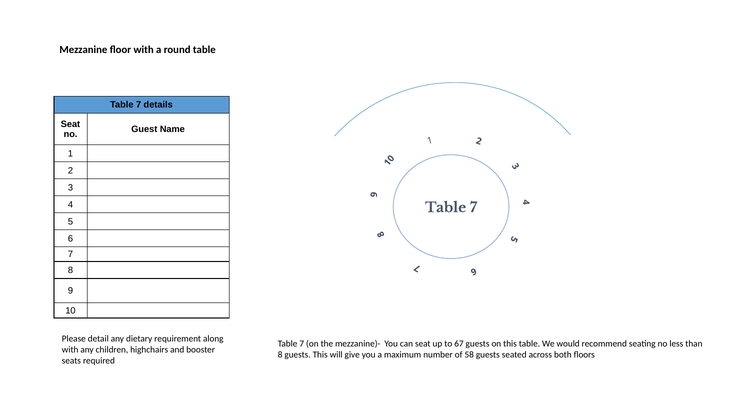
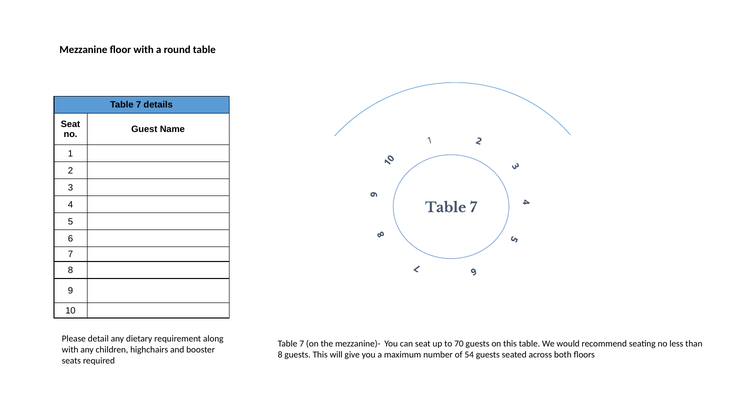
67: 67 -> 70 (459, 344)
58: 58 -> 54 (469, 355)
